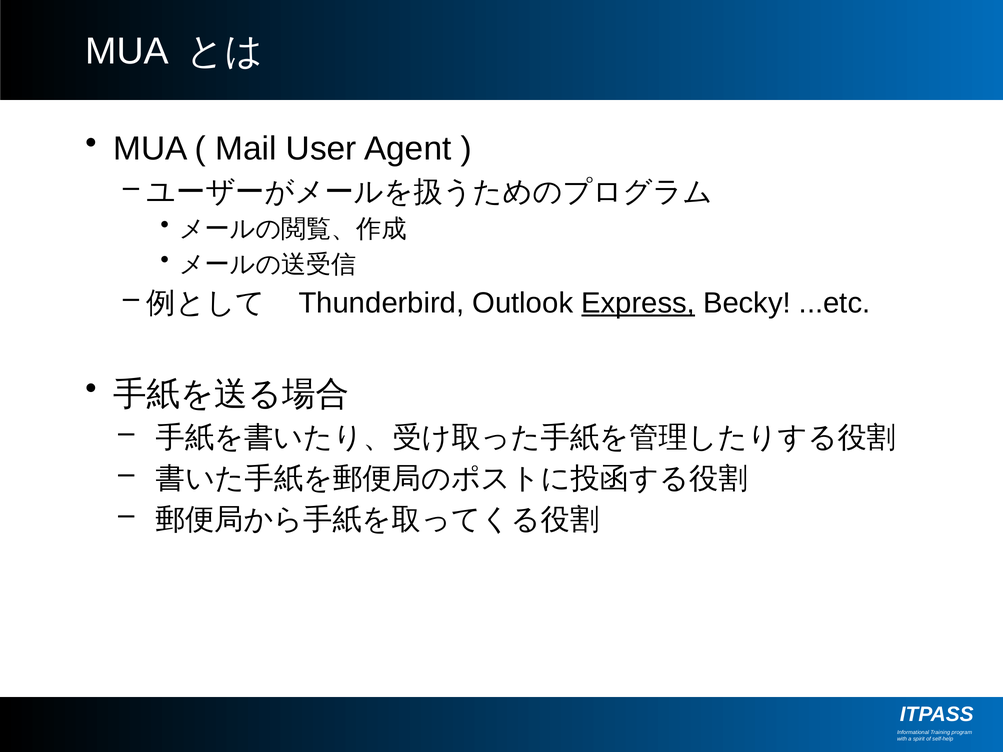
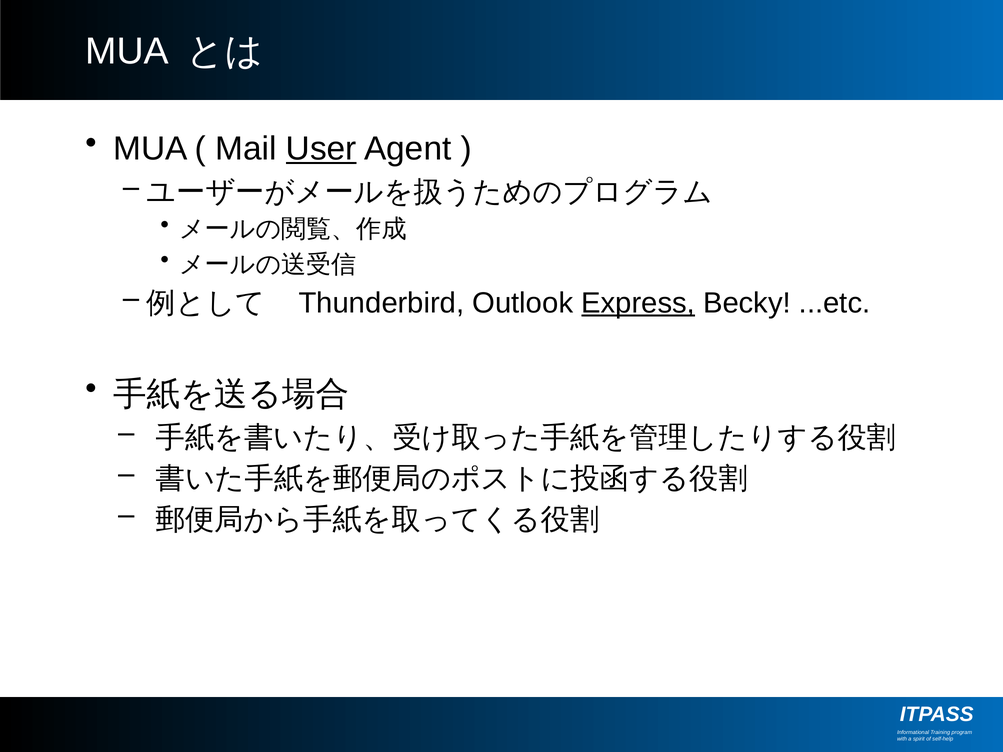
User underline: none -> present (321, 149)
